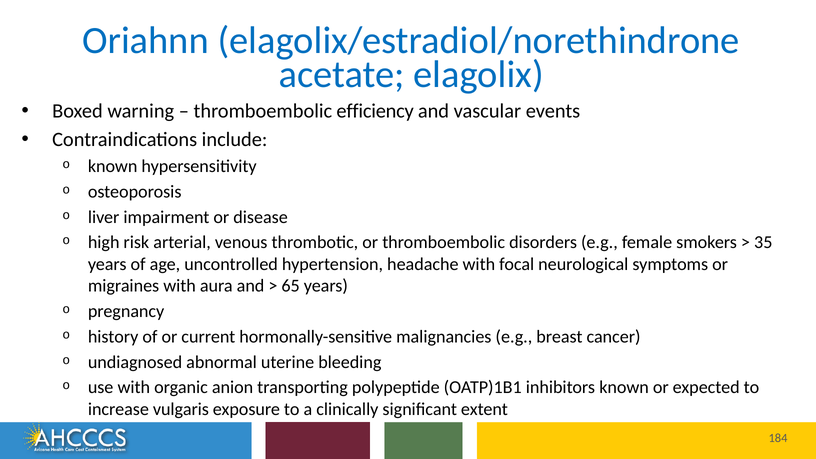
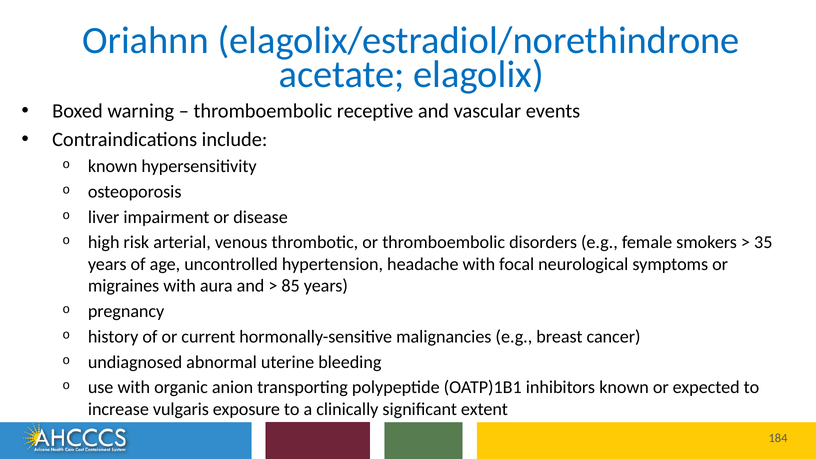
efficiency: efficiency -> receptive (375, 111)
65: 65 -> 85 (291, 286)
